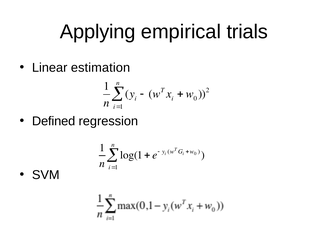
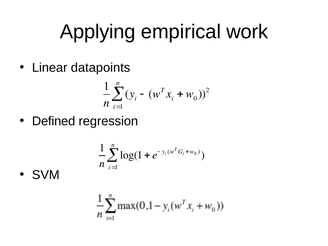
trials: trials -> work (247, 32)
estimation: estimation -> datapoints (101, 68)
